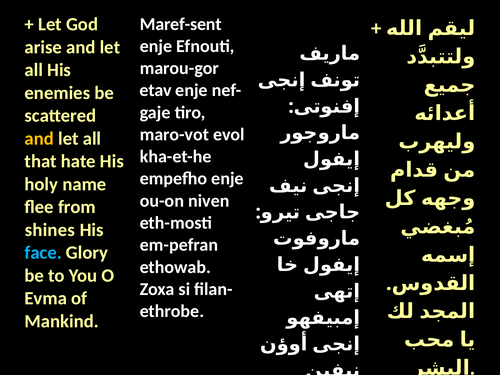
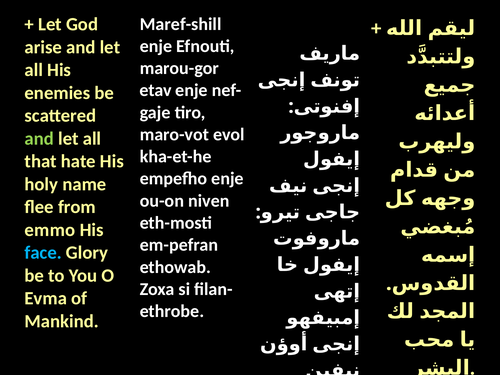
Maref-sent: Maref-sent -> Maref-shill (181, 24)
and colour: yellow -> light green (39, 139)
shines: shines -> emmo (50, 230)
